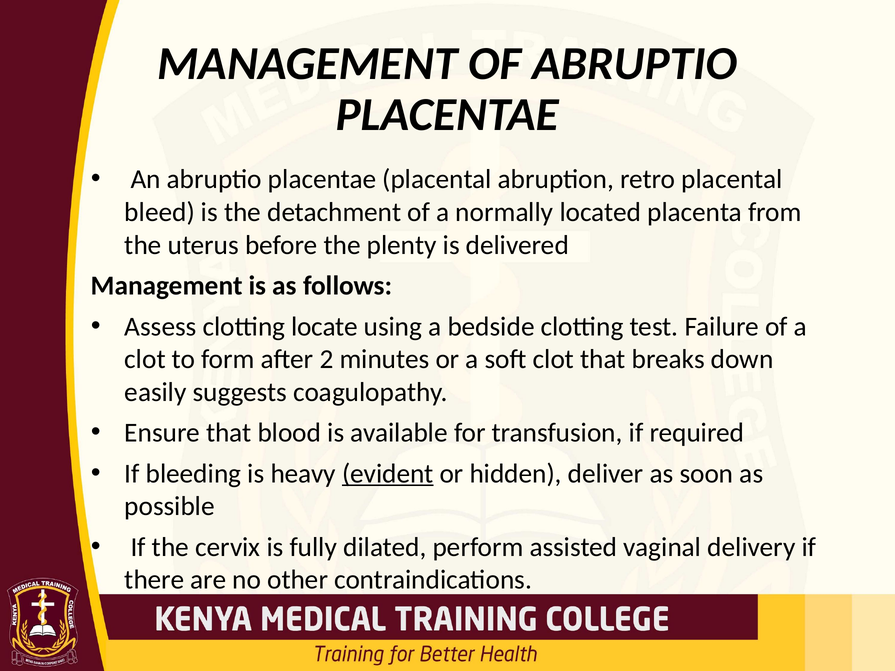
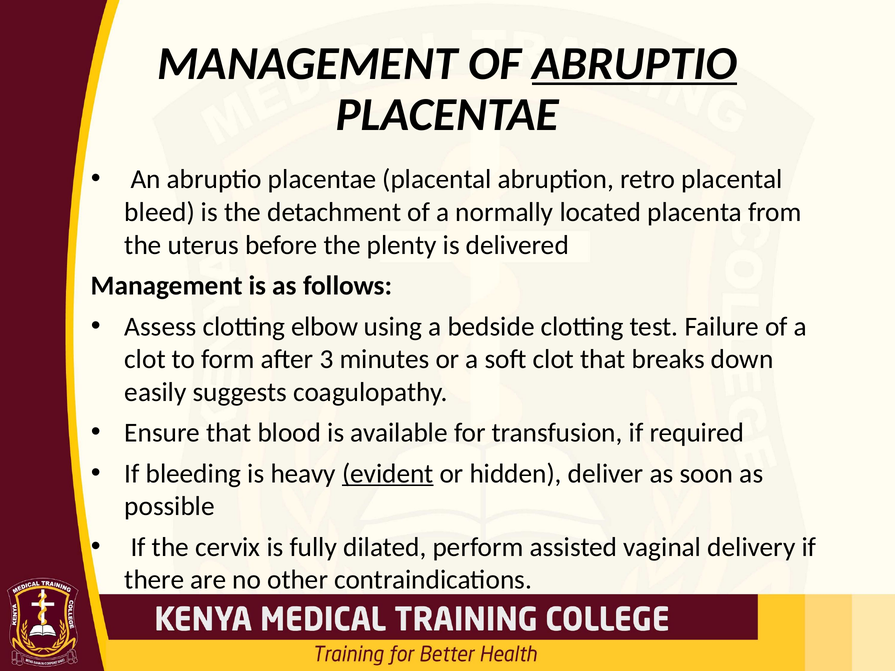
ABRUPTIO underline: none -> present (635, 63)
locate: locate -> elbow (325, 327)
2: 2 -> 3 (326, 359)
